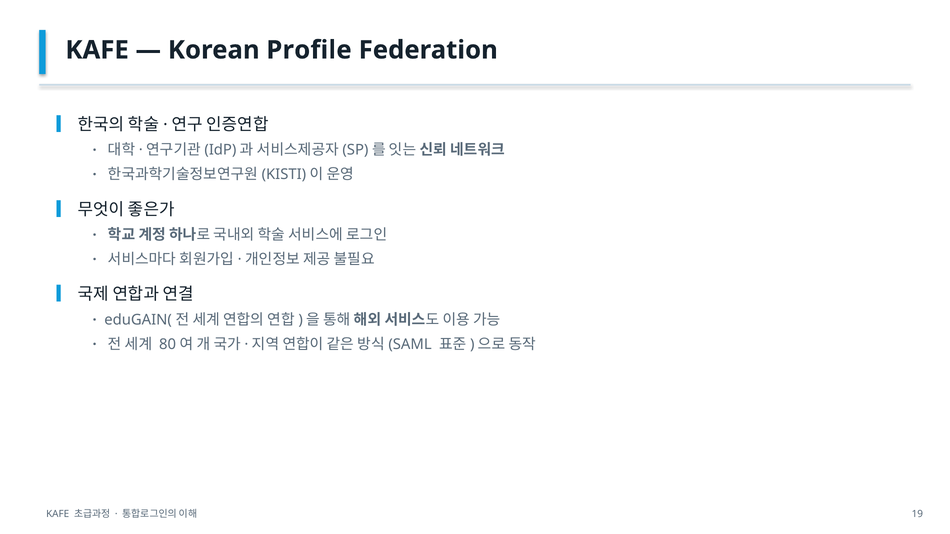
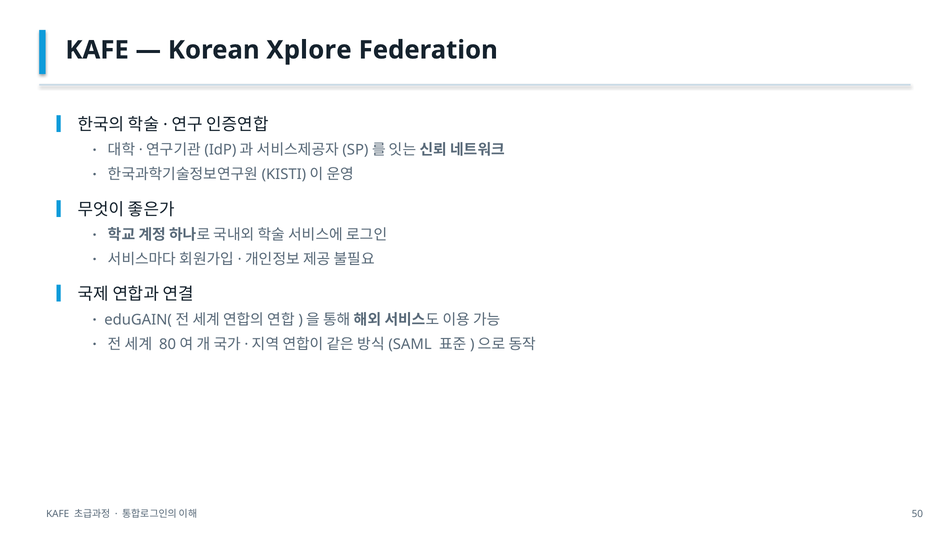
Profile: Profile -> Xplore (309, 50)
19: 19 -> 50 (917, 515)
